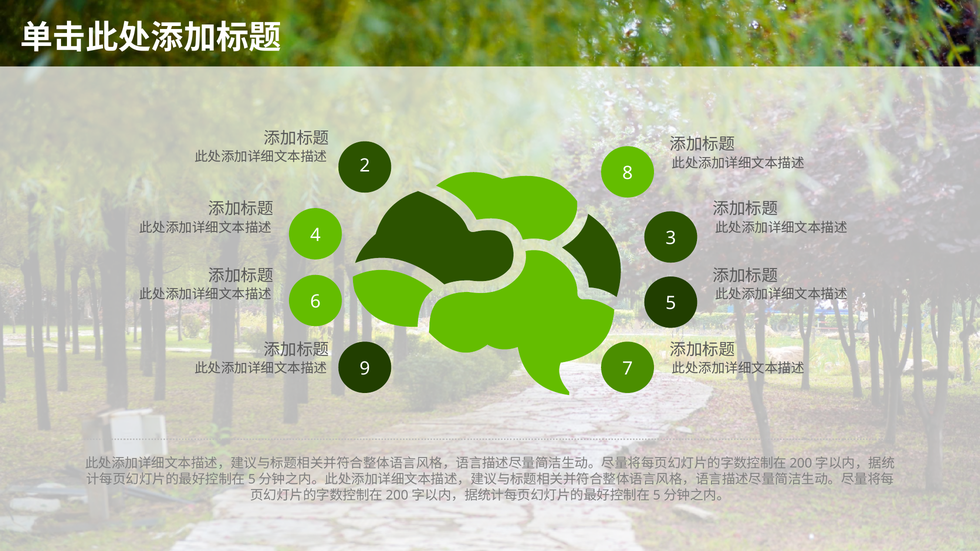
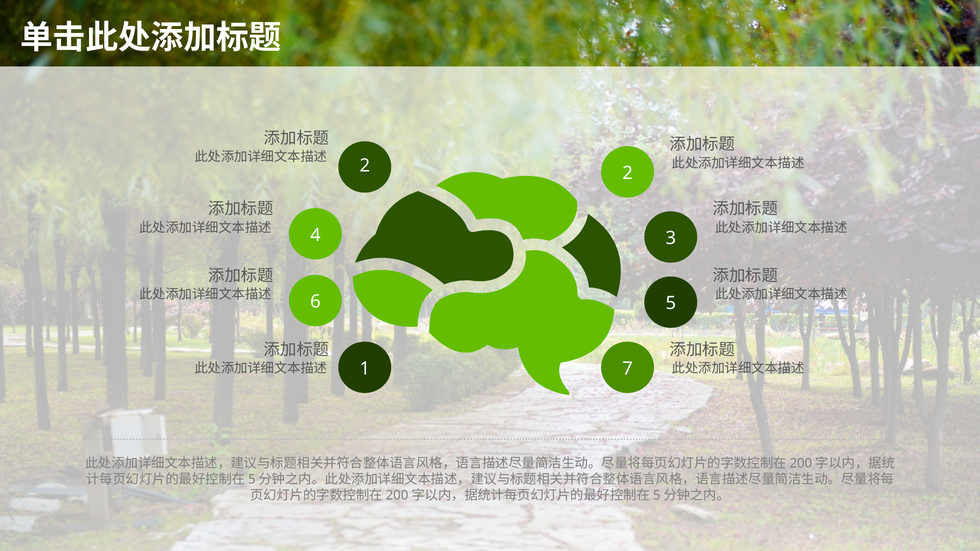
2 8: 8 -> 2 (628, 173)
9: 9 -> 1 (365, 369)
